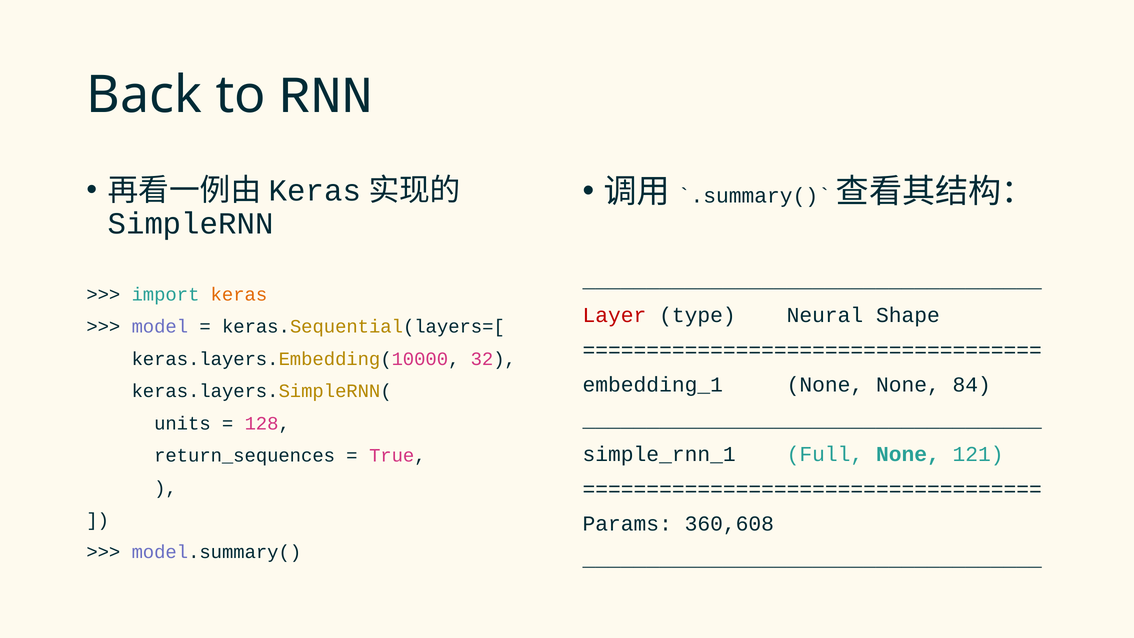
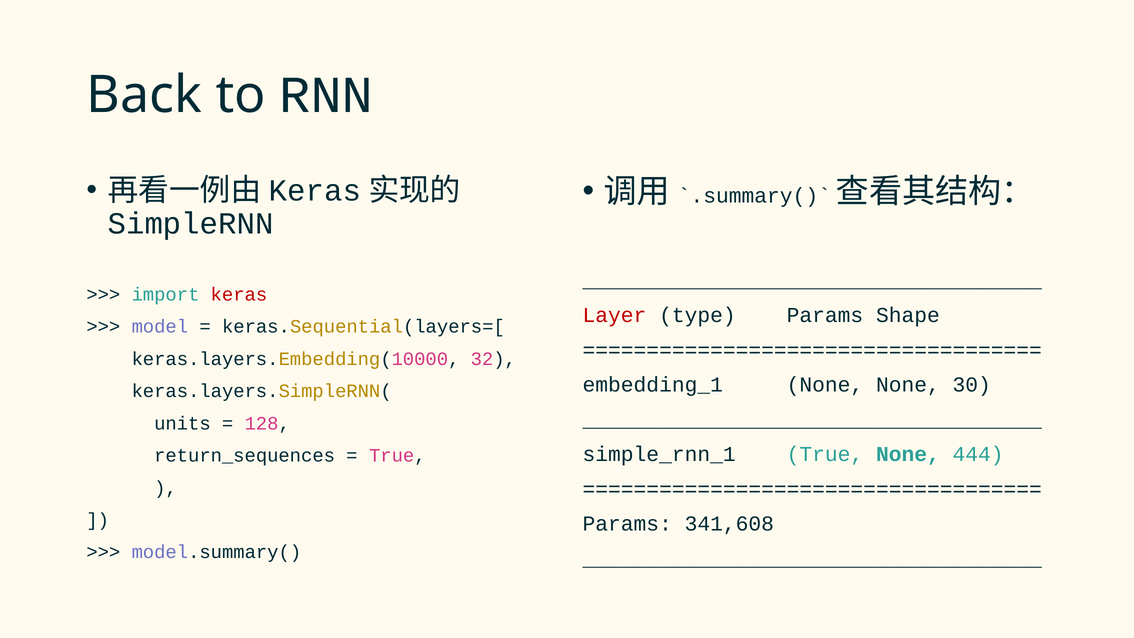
keras colour: orange -> red (239, 294)
type Neural: Neural -> Params (825, 315)
84: 84 -> 30 (972, 385)
simple_rnn_1 Full: Full -> True (825, 454)
121: 121 -> 444 (978, 454)
360,608: 360,608 -> 341,608 (729, 524)
